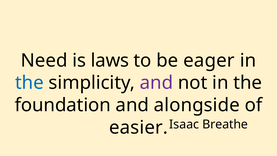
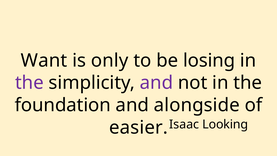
Need: Need -> Want (44, 60)
laws: laws -> only (110, 60)
eager: eager -> losing (209, 60)
the colour: blue -> purple (29, 83)
Breathe: Breathe -> Looking (225, 124)
